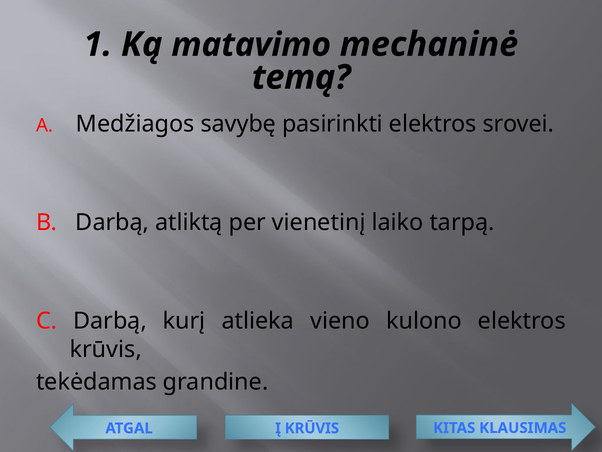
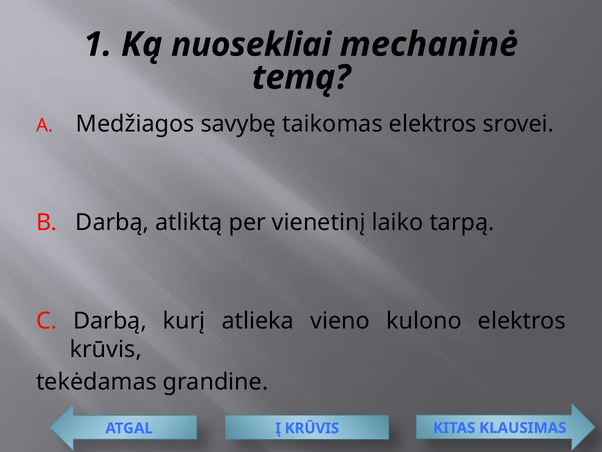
matavimo: matavimo -> nuosekliai (251, 45)
pasirinkti: pasirinkti -> taikomas (332, 124)
